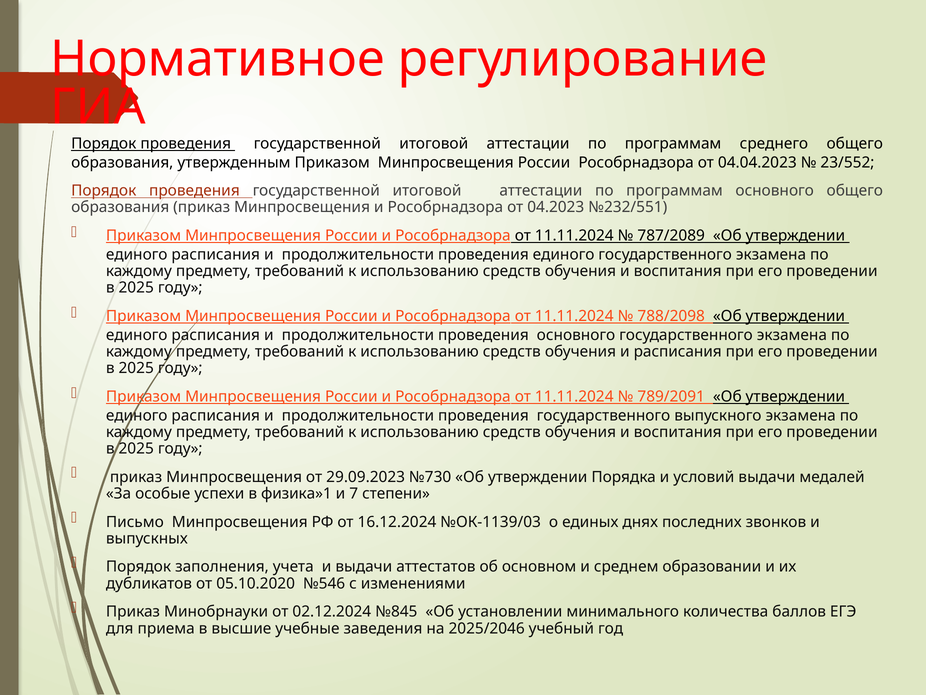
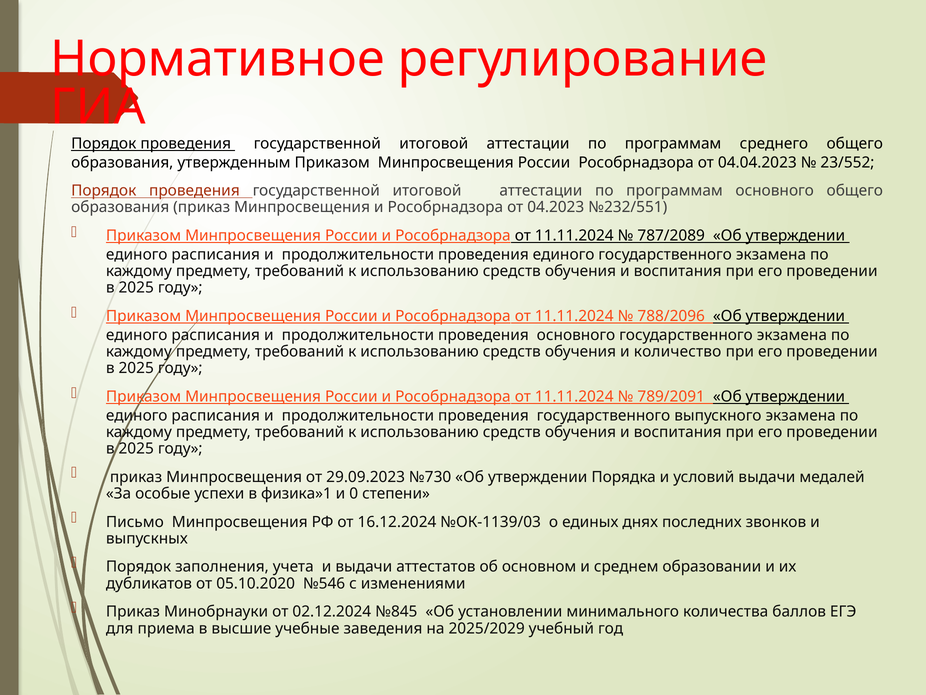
788/2098: 788/2098 -> 788/2096 (671, 316)
и расписания: расписания -> количество (678, 351)
7: 7 -> 0 (354, 493)
2025/2046: 2025/2046 -> 2025/2029 (487, 628)
